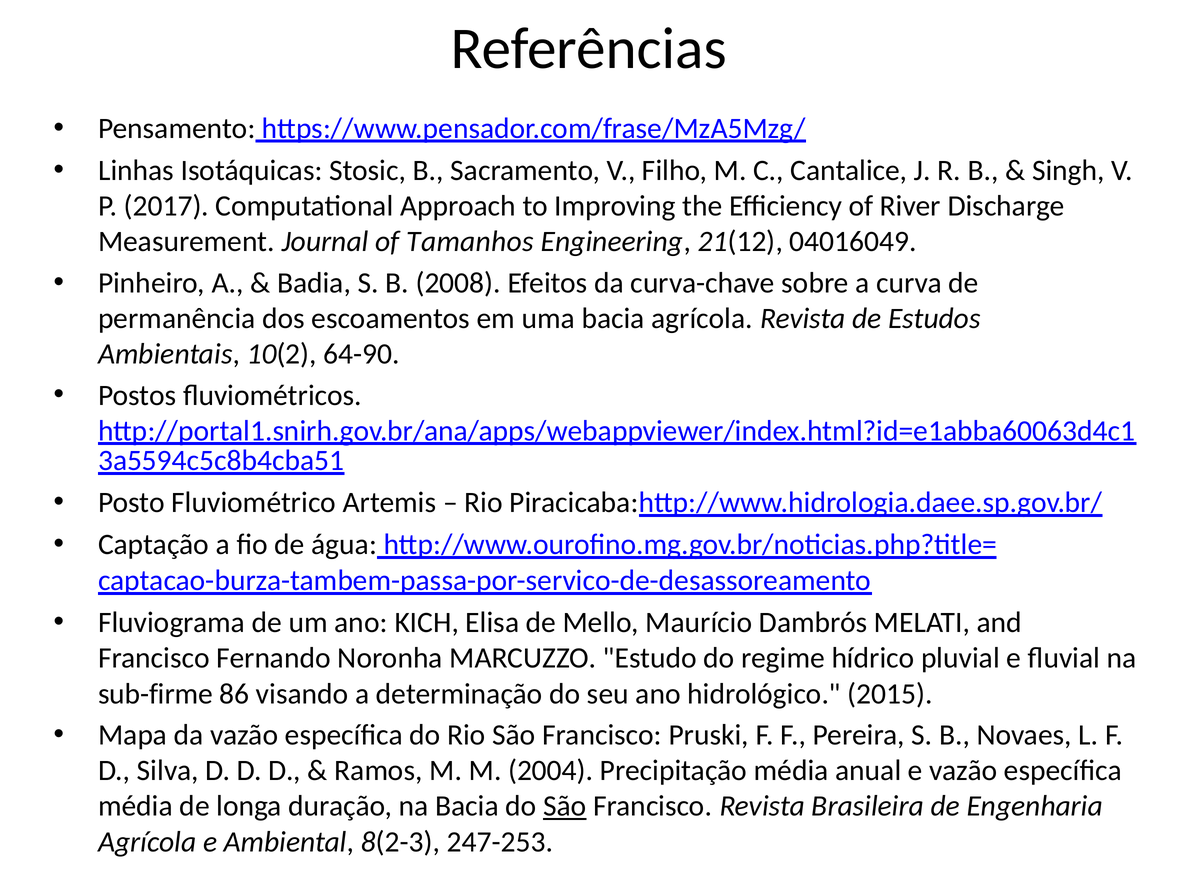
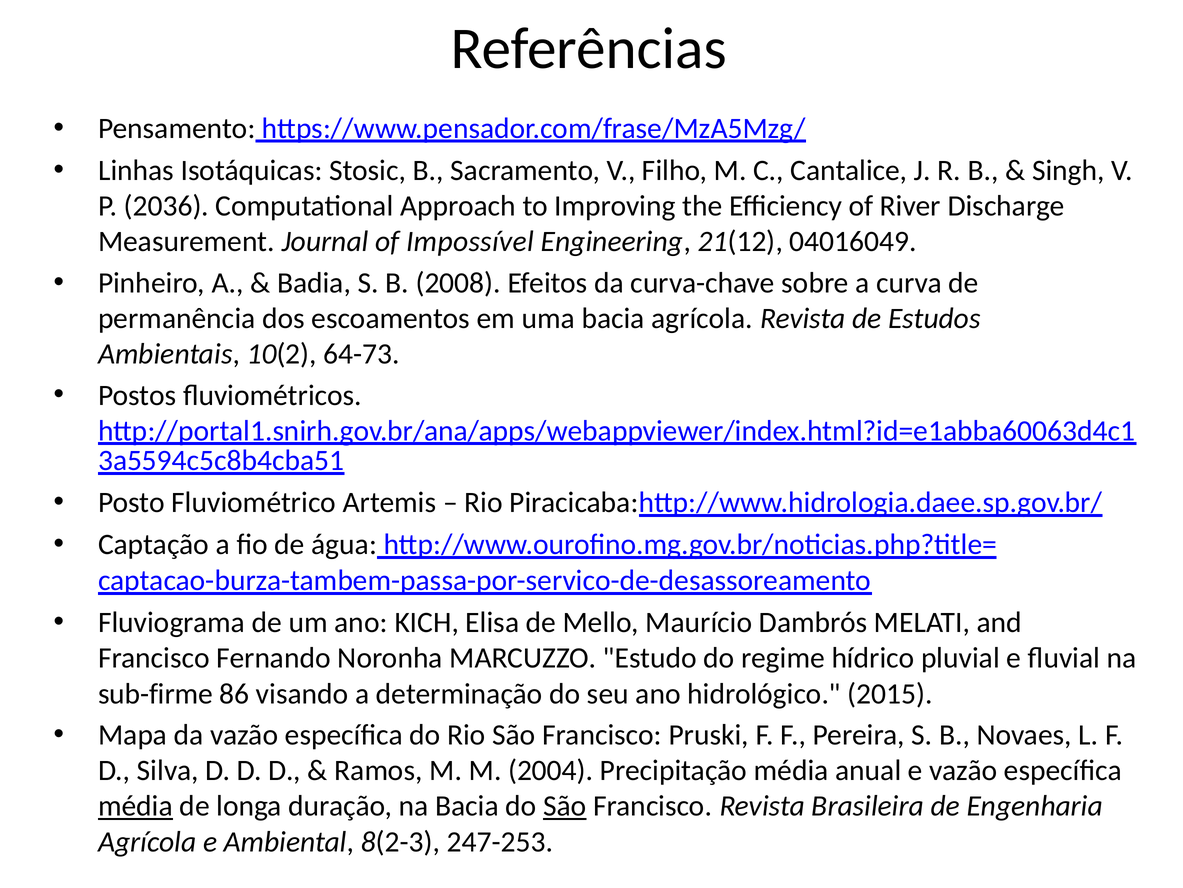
2017: 2017 -> 2036 (166, 206)
Tamanhos: Tamanhos -> Impossível (470, 241)
64-90: 64-90 -> 64-73 (362, 354)
média underline: none -> present (135, 806)
